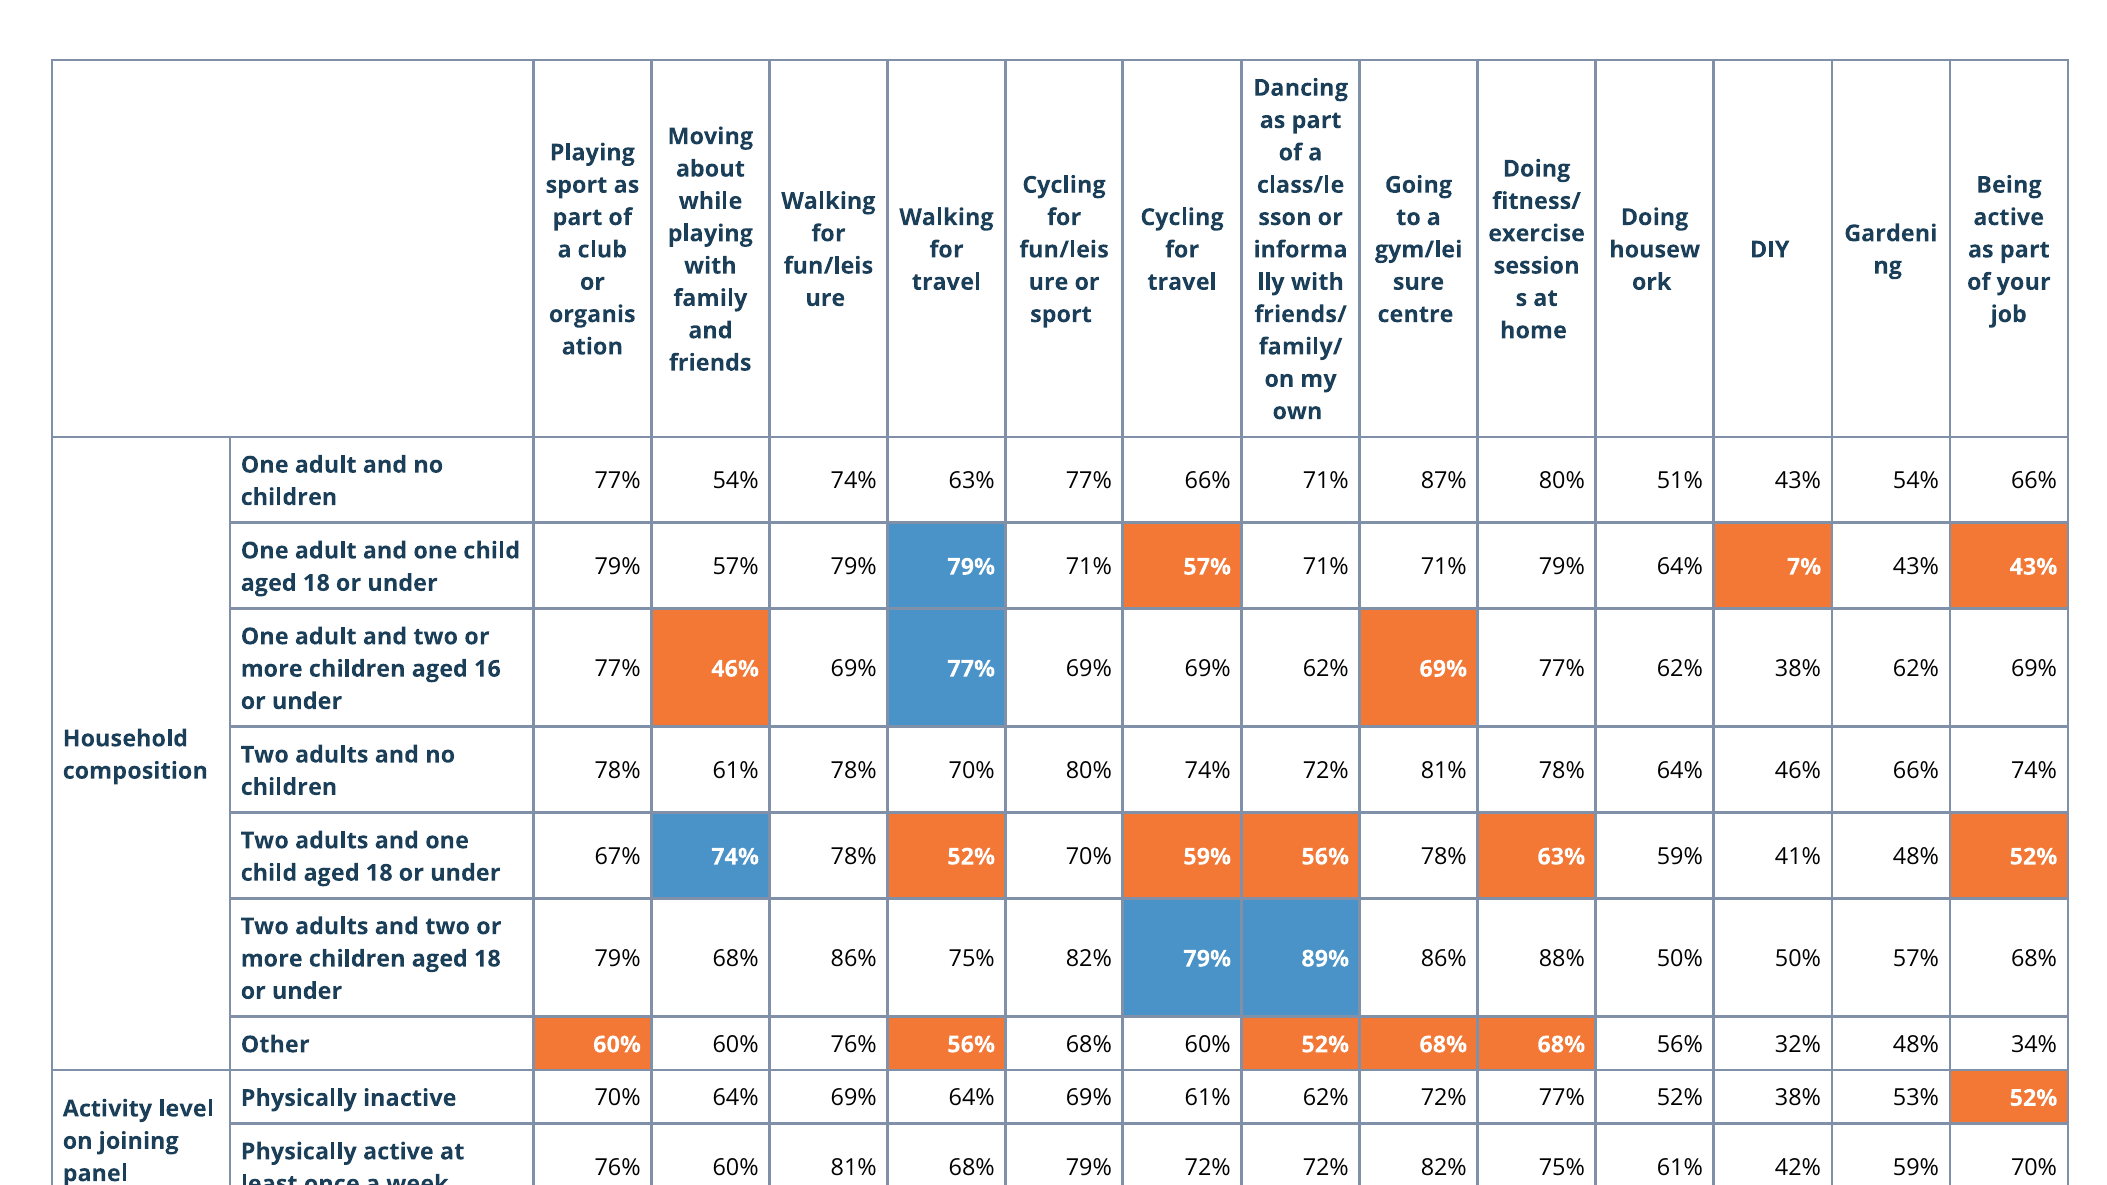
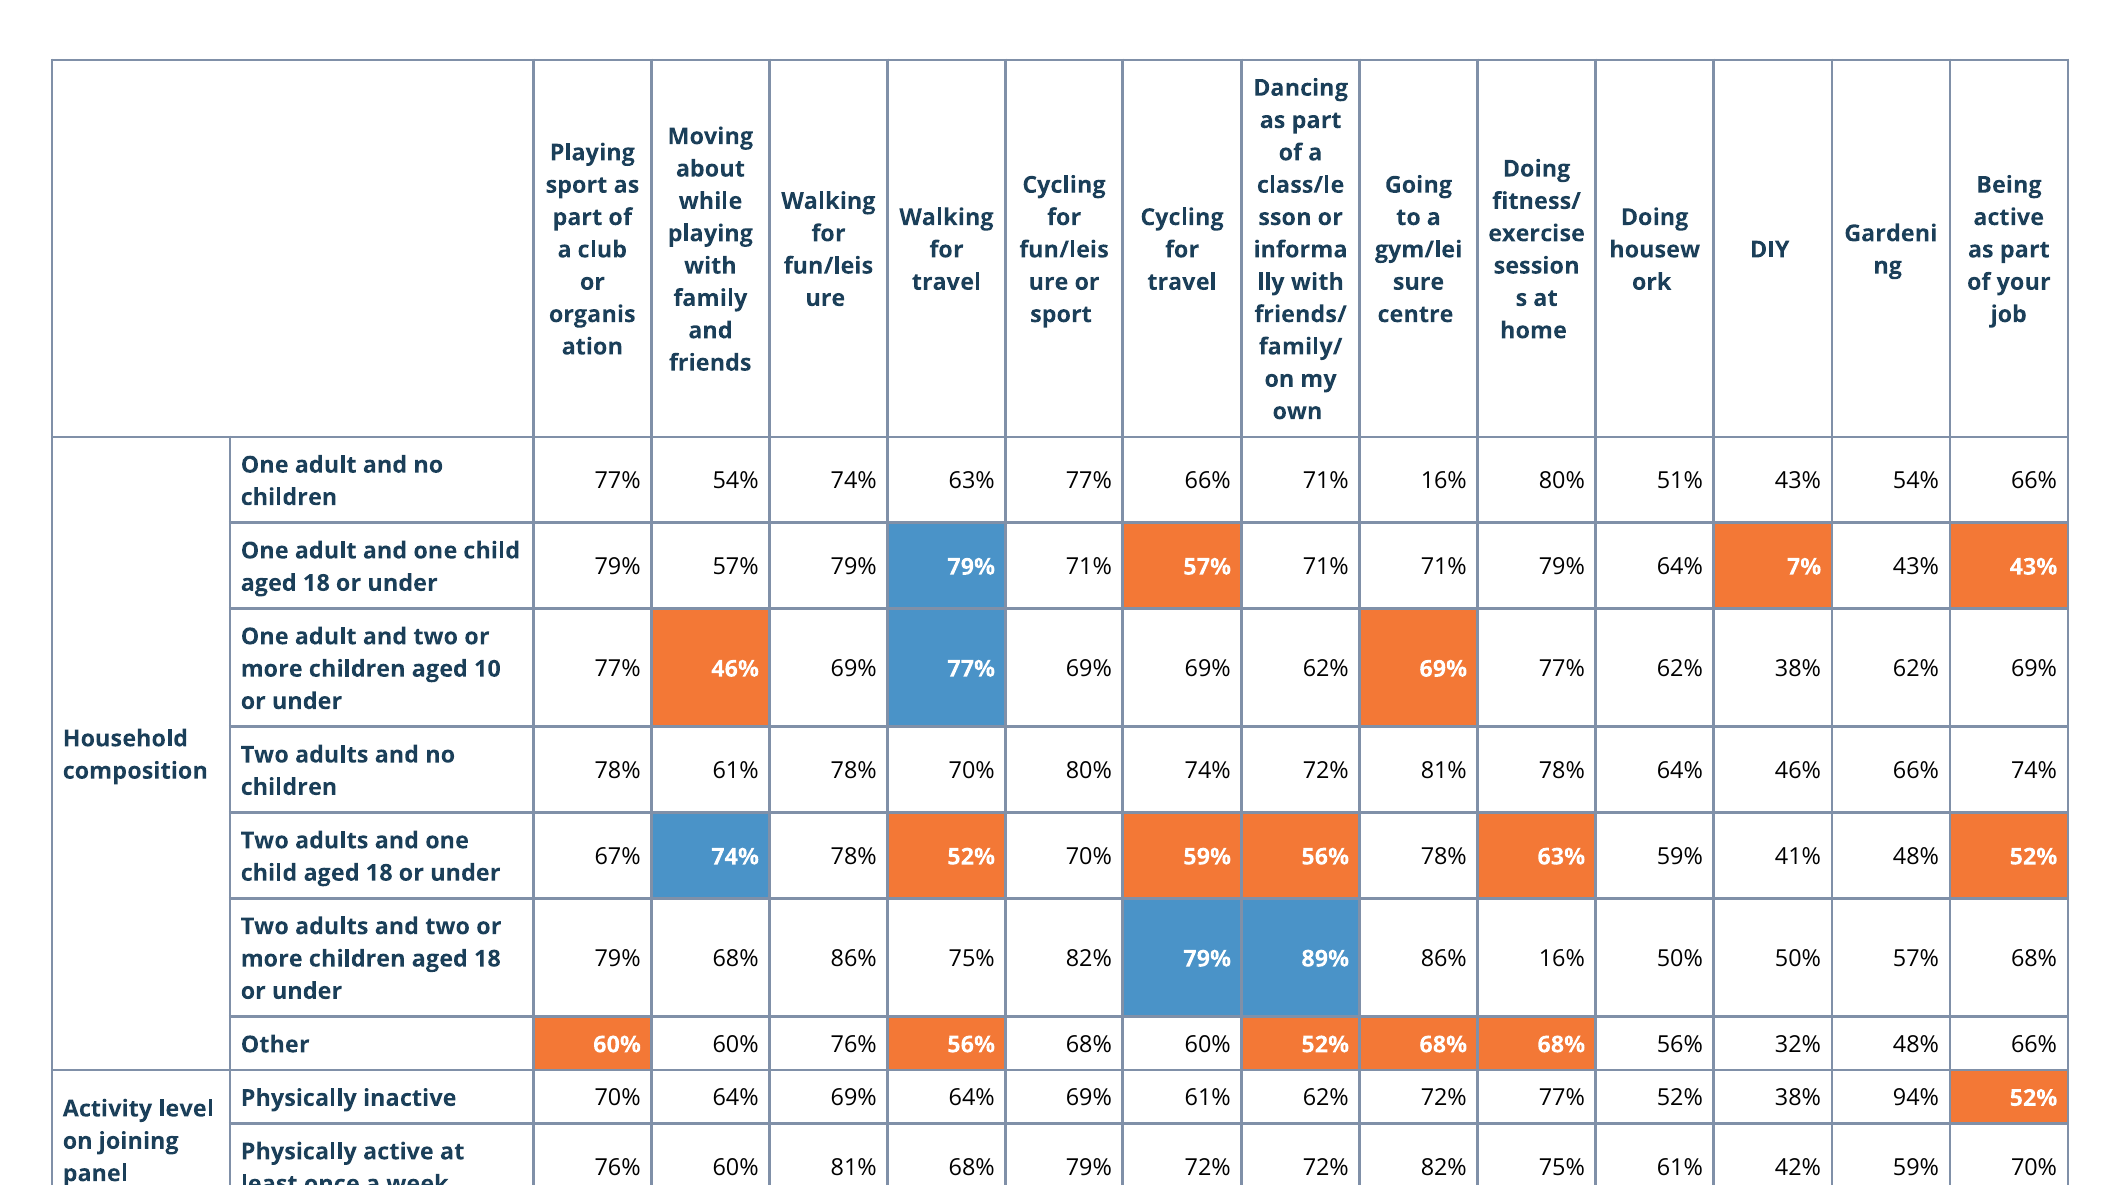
71% 87%: 87% -> 16% (1444, 481)
16: 16 -> 10 (487, 669)
86% 88%: 88% -> 16% (1562, 959)
48% 34%: 34% -> 66% (2034, 1045)
53%: 53% -> 94% (1916, 1098)
